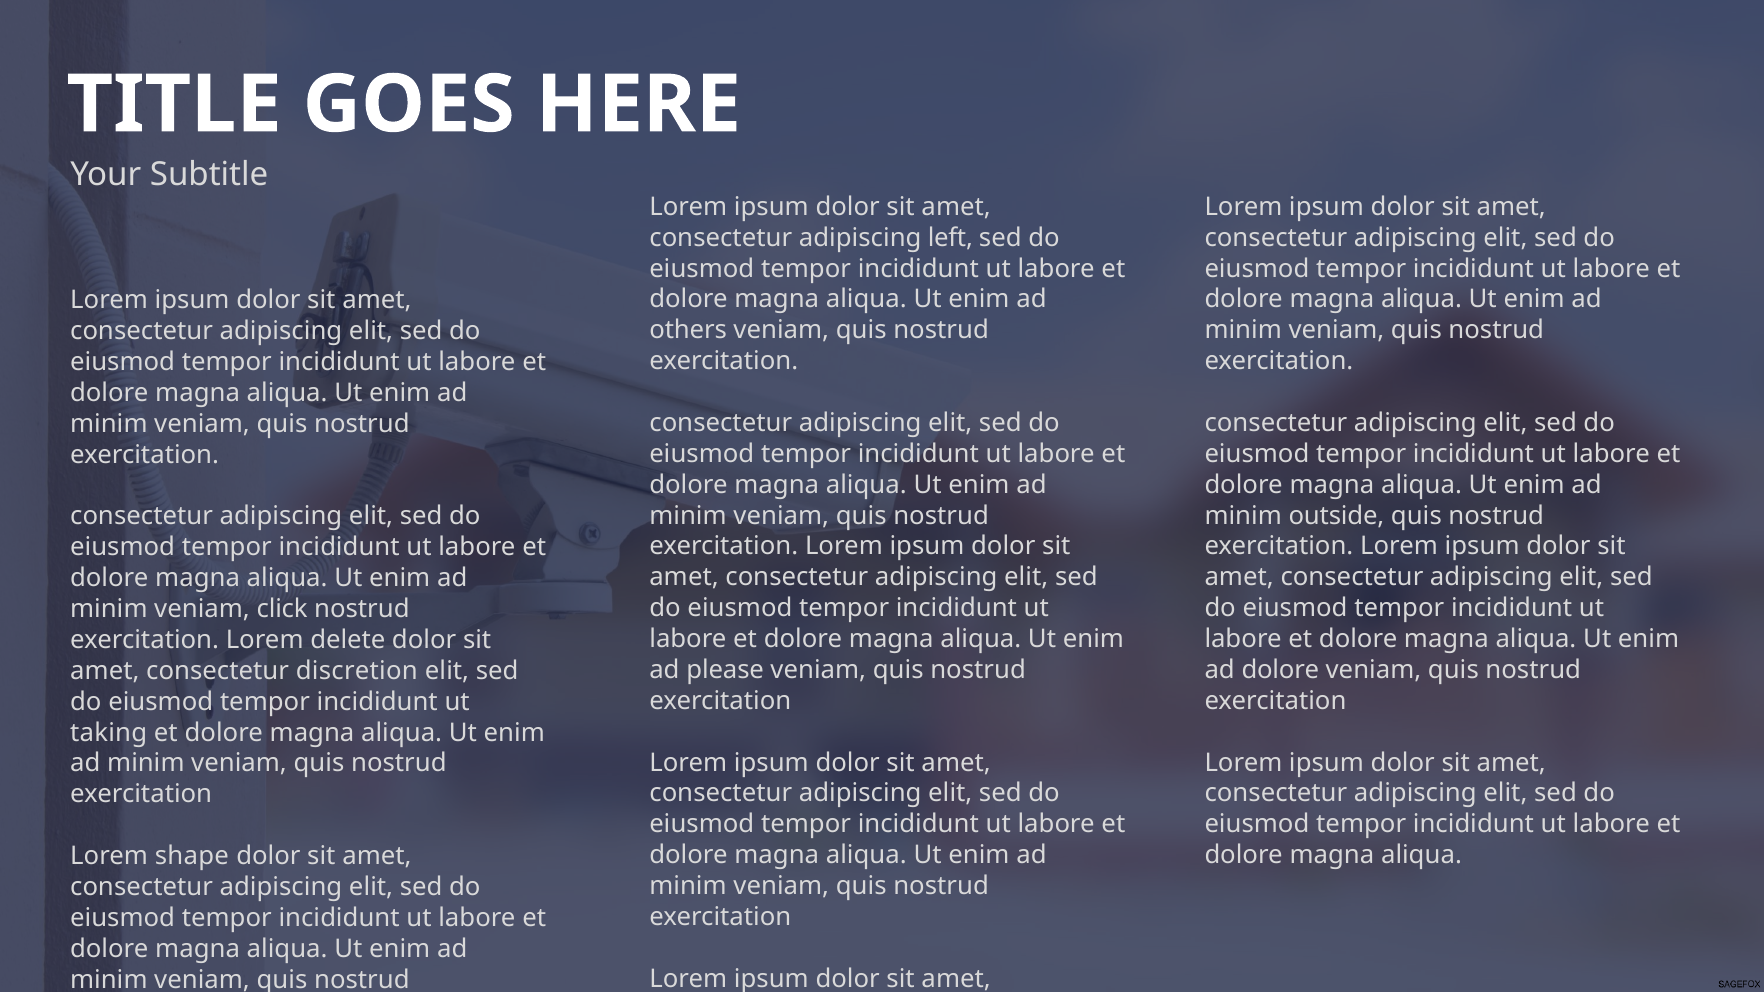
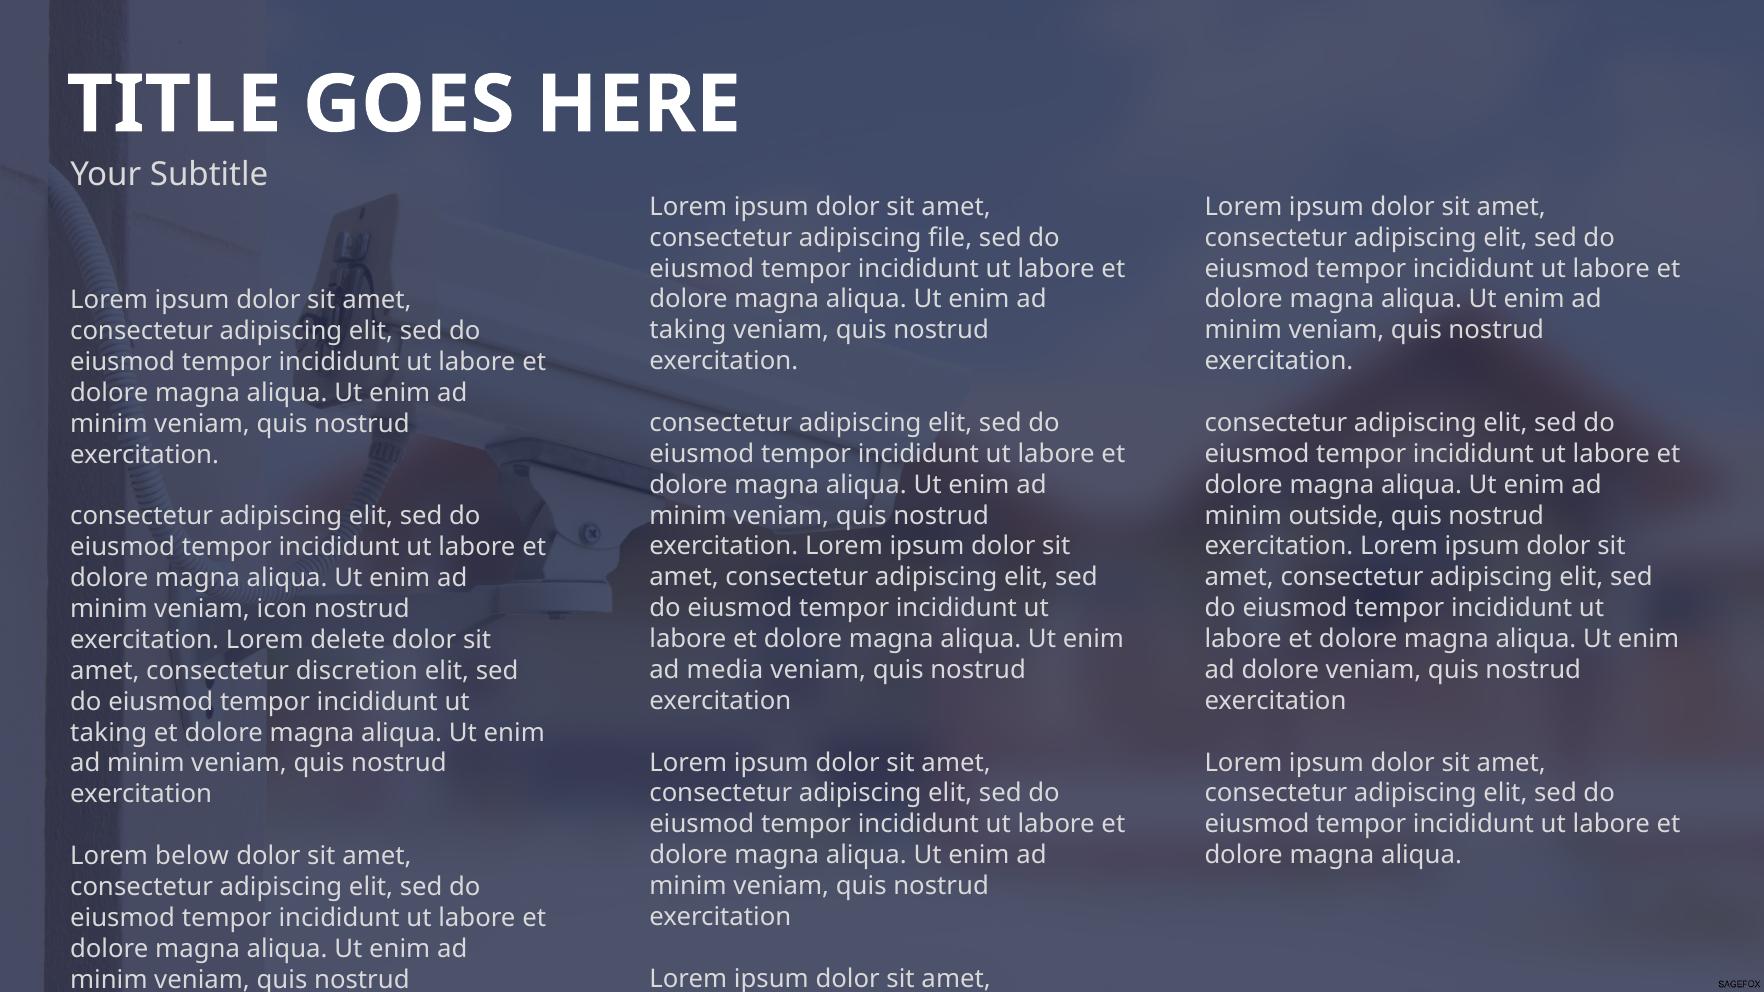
left: left -> file (950, 238)
others: others -> taking (688, 330)
click: click -> icon (282, 609)
please: please -> media (725, 670)
shape: shape -> below (192, 856)
